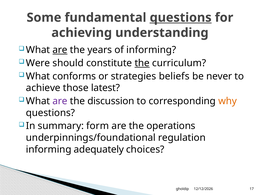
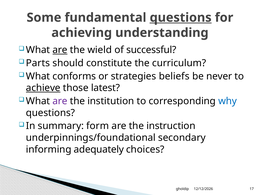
years: years -> wield (100, 50)
of informing: informing -> successful (151, 50)
Were: Were -> Parts (38, 63)
the underline: present -> none (142, 63)
achieve underline: none -> present (43, 88)
discussion: discussion -> institution (111, 101)
why colour: orange -> blue (228, 101)
operations: operations -> instruction (171, 126)
regulation: regulation -> secondary (182, 138)
